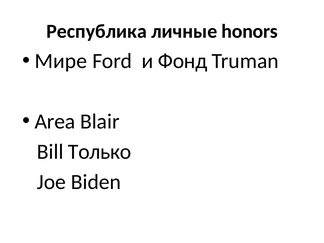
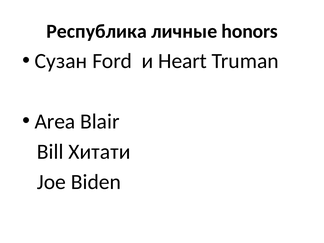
Мире: Мире -> Сузан (61, 61)
Фонд: Фонд -> Heart (183, 61)
Только: Только -> Хитати (99, 152)
